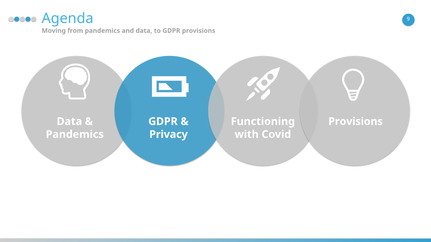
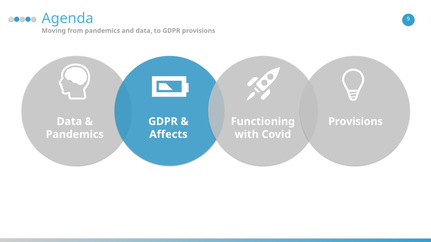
Privacy: Privacy -> Affects (168, 135)
